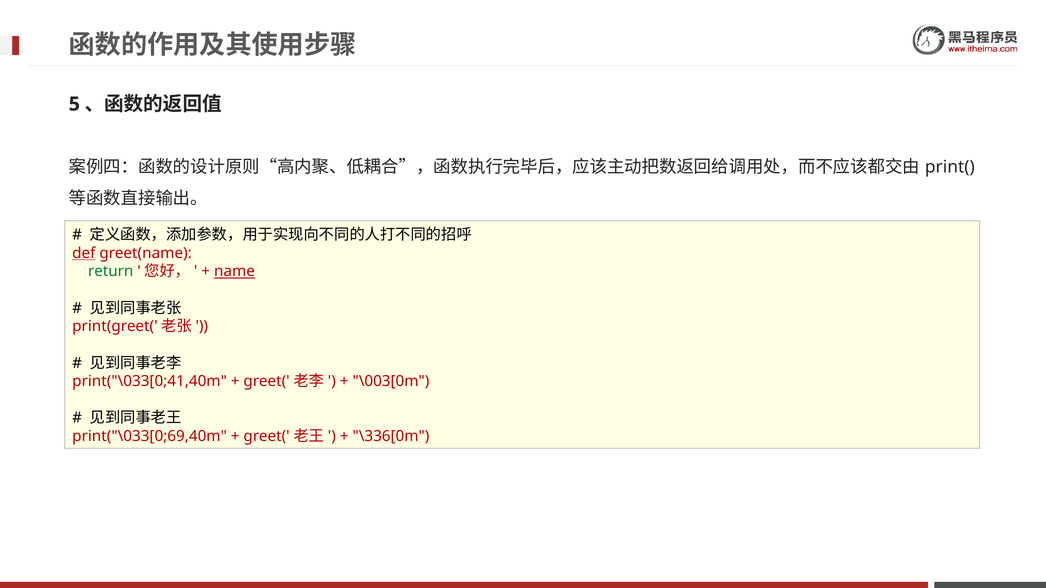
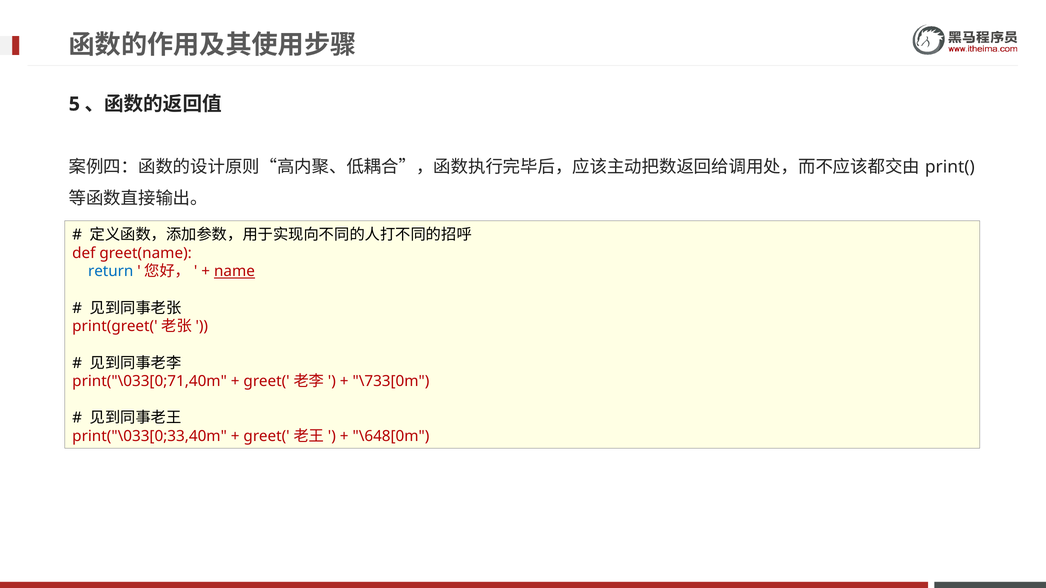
def underline: present -> none (84, 253)
return colour: green -> blue (111, 272)
print("\033[0;41,40m: print("\033[0;41,40m -> print("\033[0;71,40m (150, 382)
\003[0m: \003[0m -> \733[0m (391, 382)
print("\033[0;69,40m: print("\033[0;69,40m -> print("\033[0;33,40m (150, 436)
\336[0m: \336[0m -> \648[0m (391, 436)
